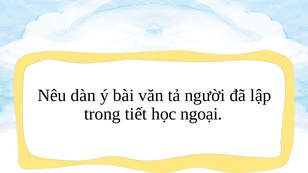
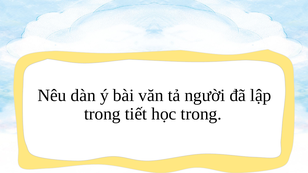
học ngoại: ngoại -> trong (201, 114)
